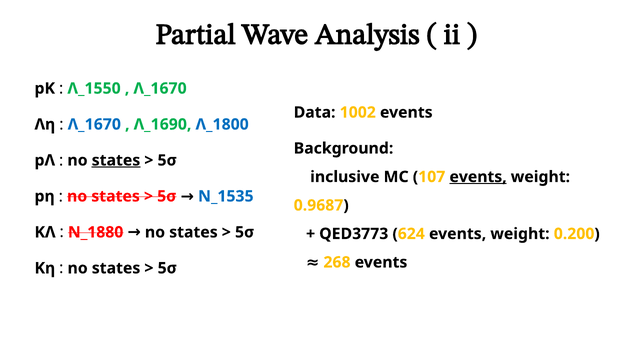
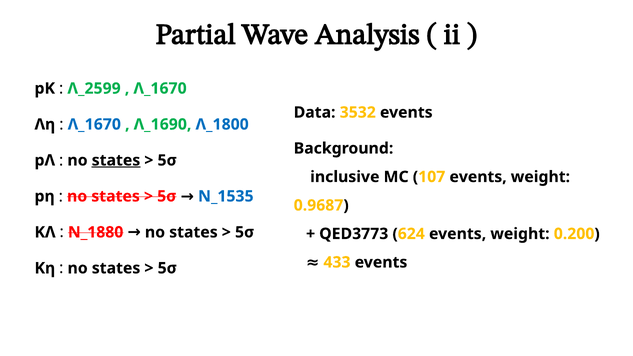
Λ_1550: Λ_1550 -> Λ_2599 (94, 88)
1002: 1002 -> 3532 (358, 112)
events underline: present -> none (478, 177)
268: 268 -> 433 (337, 262)
